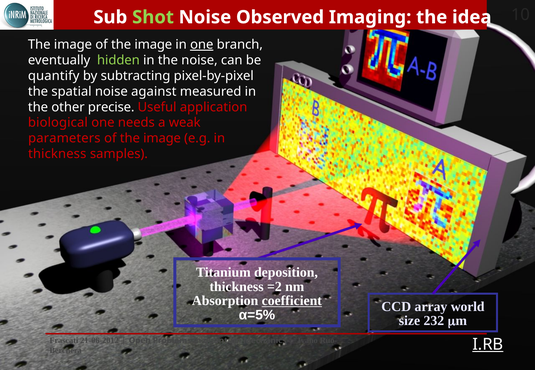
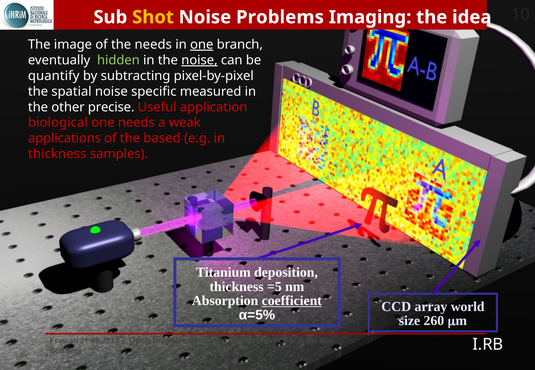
Shot colour: light green -> yellow (153, 17)
Noise Observed: Observed -> Problems (280, 17)
image of the image: image -> needs (153, 45)
noise underline: none -> present (199, 60)
against: against -> specific (154, 92)
parameters: parameters -> applications (64, 138)
image: image -> based (162, 138)
=2: =2 -> =5 (274, 287)
232: 232 -> 260 (434, 321)
I.RB underline: present -> none (488, 345)
